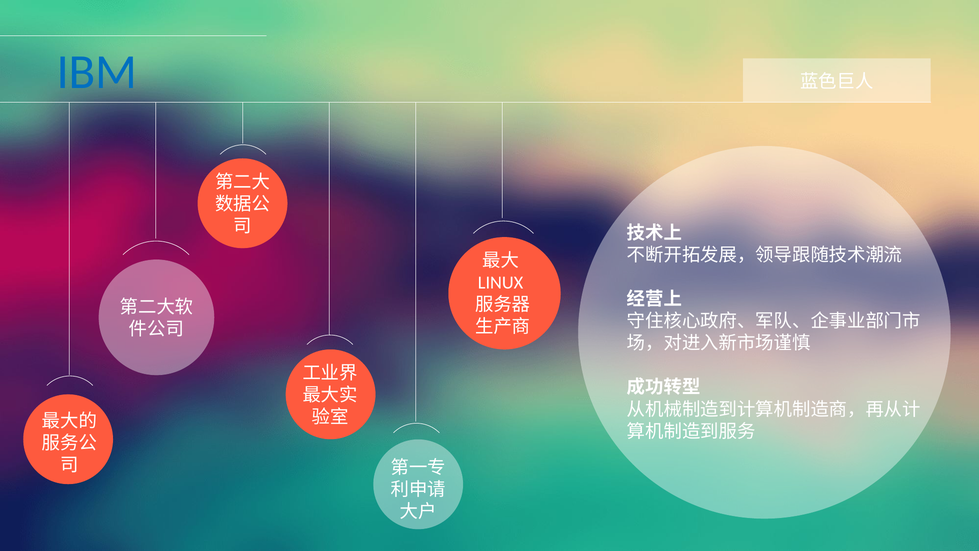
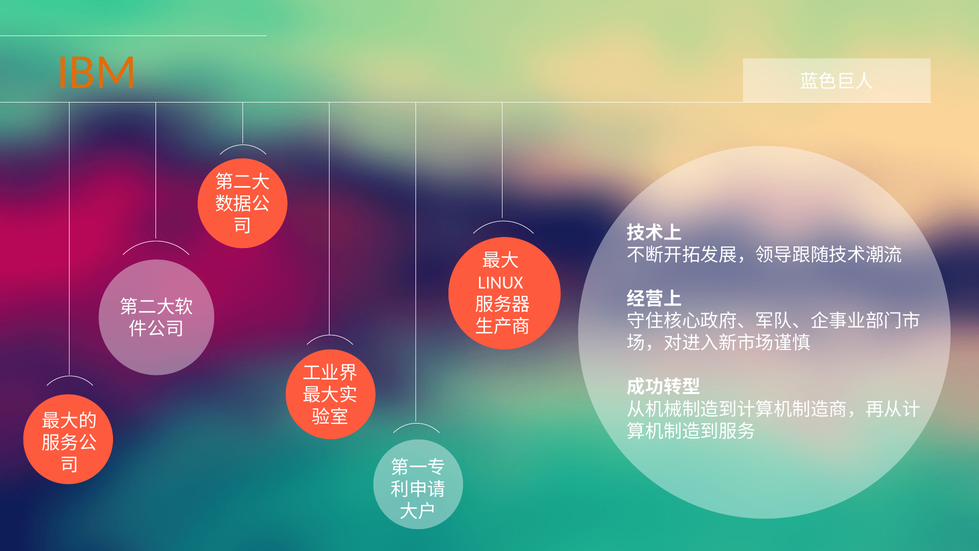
IBM colour: blue -> orange (97, 72)
